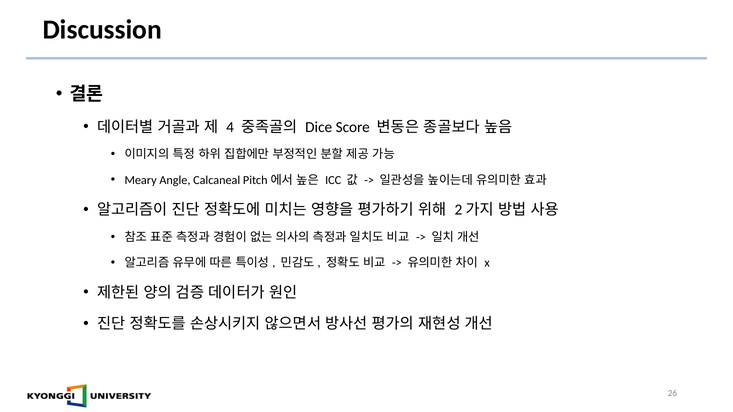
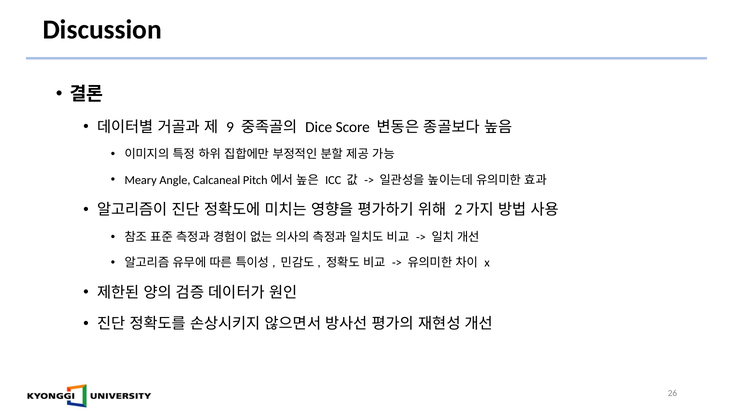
4: 4 -> 9 (230, 127)
